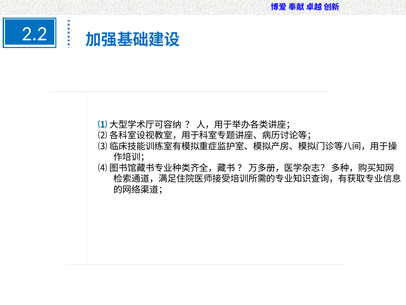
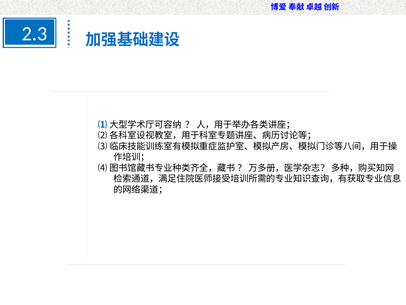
2.2: 2.2 -> 2.3 (34, 34)
